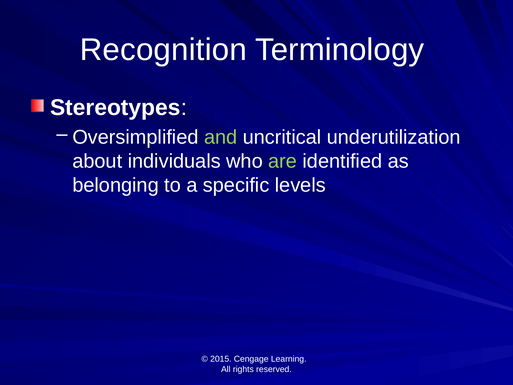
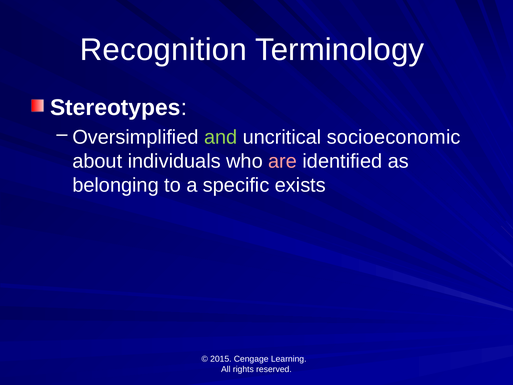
underutilization: underutilization -> socioeconomic (394, 137)
are colour: light green -> pink (283, 161)
levels: levels -> exists (300, 185)
